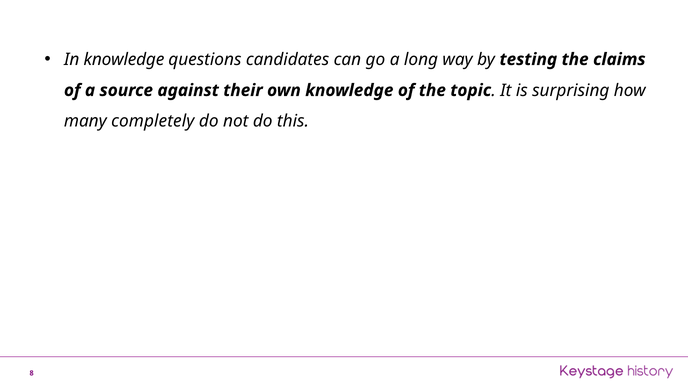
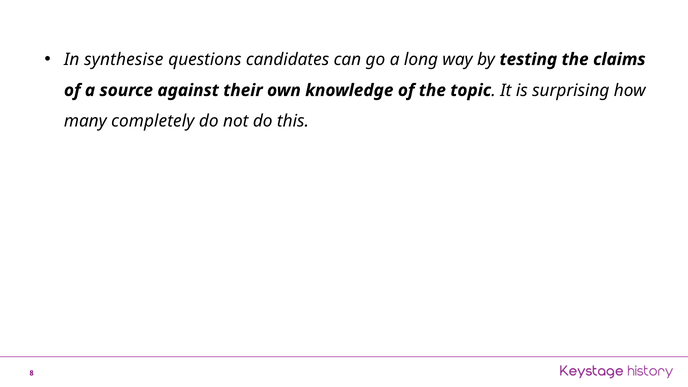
In knowledge: knowledge -> synthesise (124, 59)
